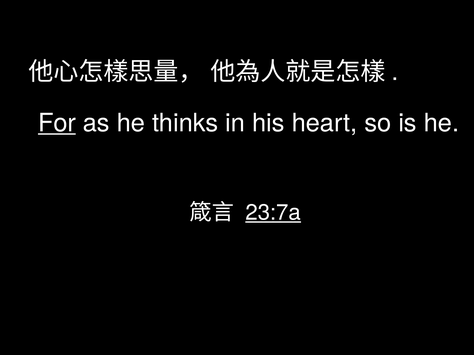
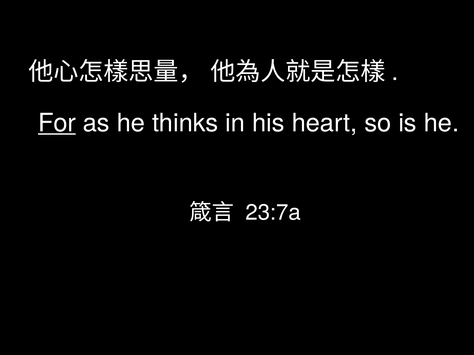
23:7a underline: present -> none (273, 213)
